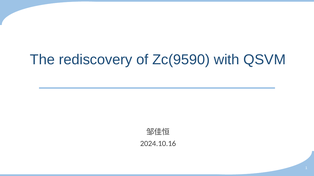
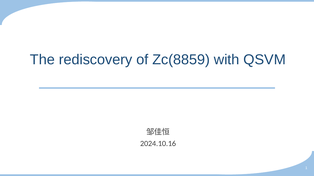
Zc(9590: Zc(9590 -> Zc(8859 (181, 60)
